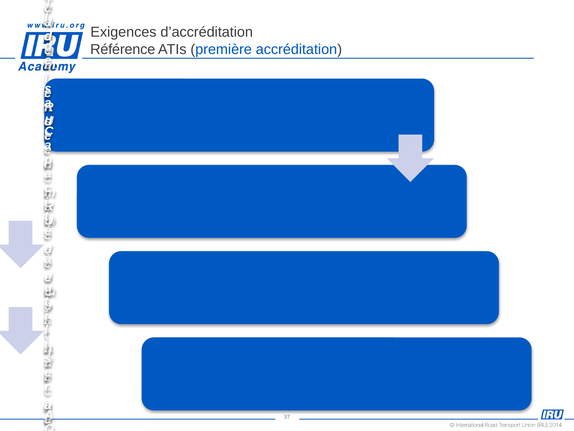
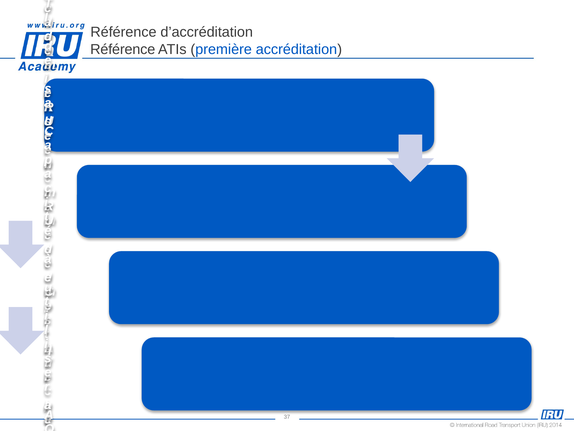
Exigences: Exigences -> Référence (123, 32)
